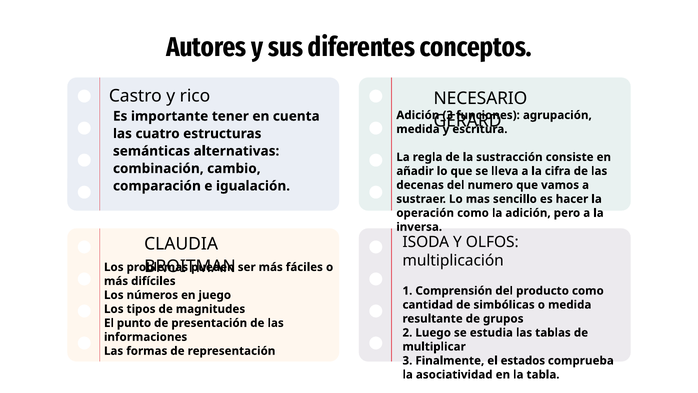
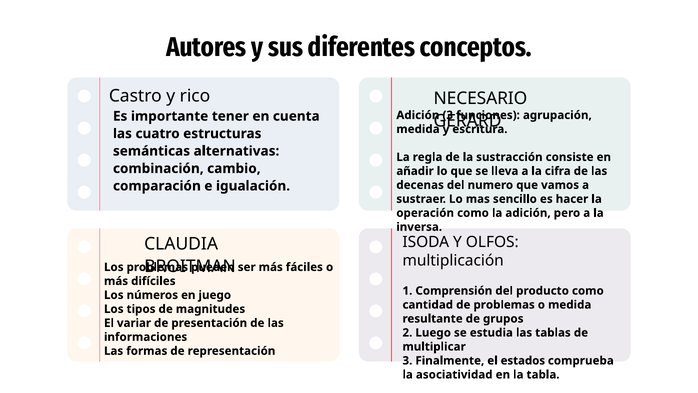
de simbólicas: simbólicas -> problemas (504, 304)
punto: punto -> variar (134, 323)
